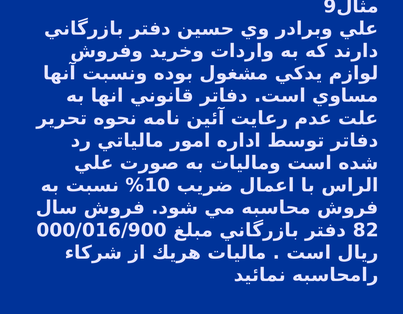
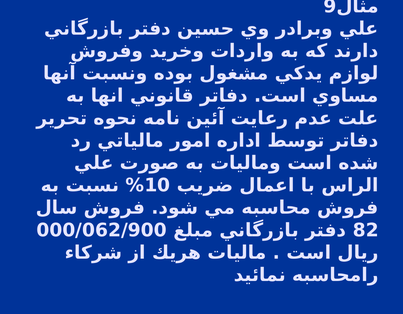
000/016/900: 000/016/900 -> 000/062/900 (102, 230)
